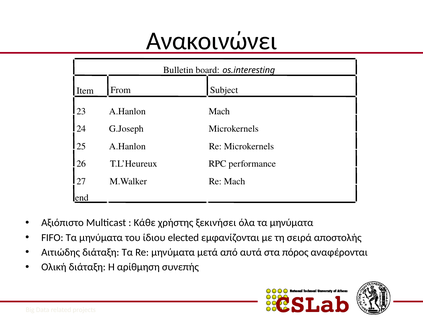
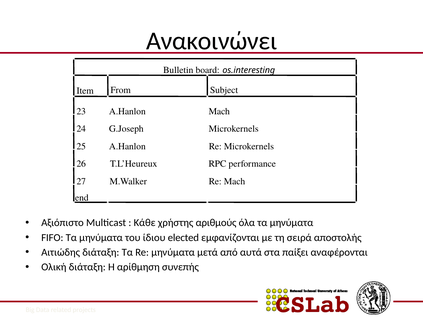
ξεκινήσει: ξεκινήσει -> αριθμούς (216, 223)
πόρος: πόρος -> παίξει (295, 253)
